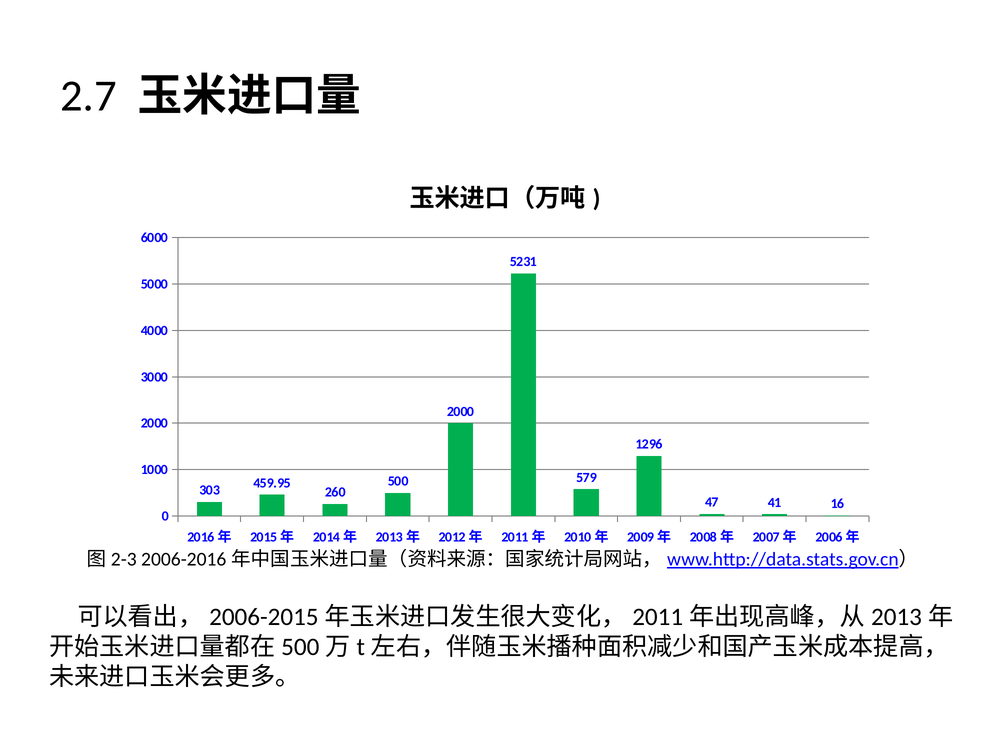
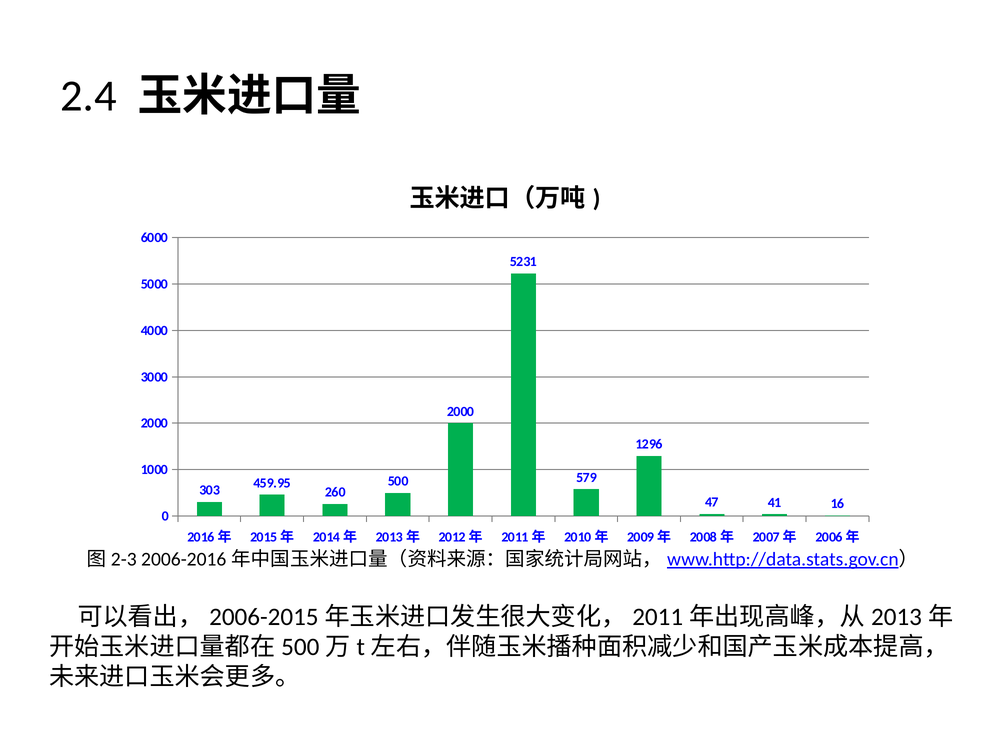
2.7: 2.7 -> 2.4 (89, 96)
